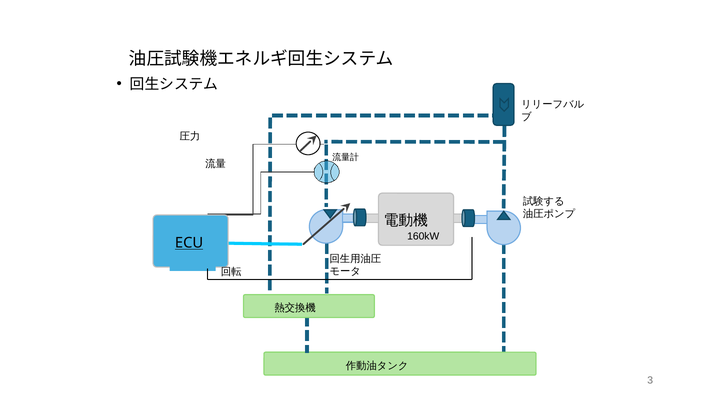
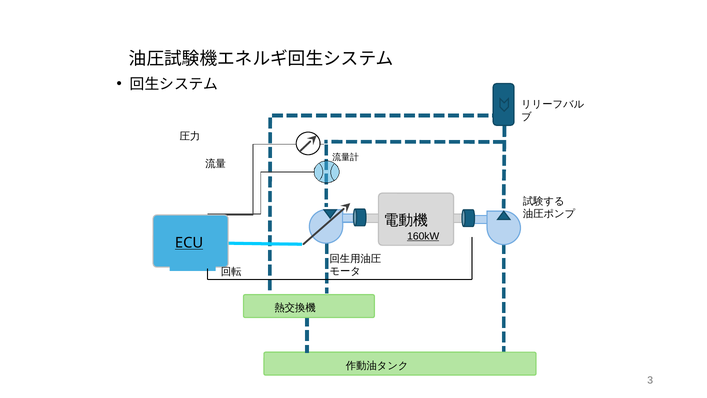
160kW underline: none -> present (423, 236)
